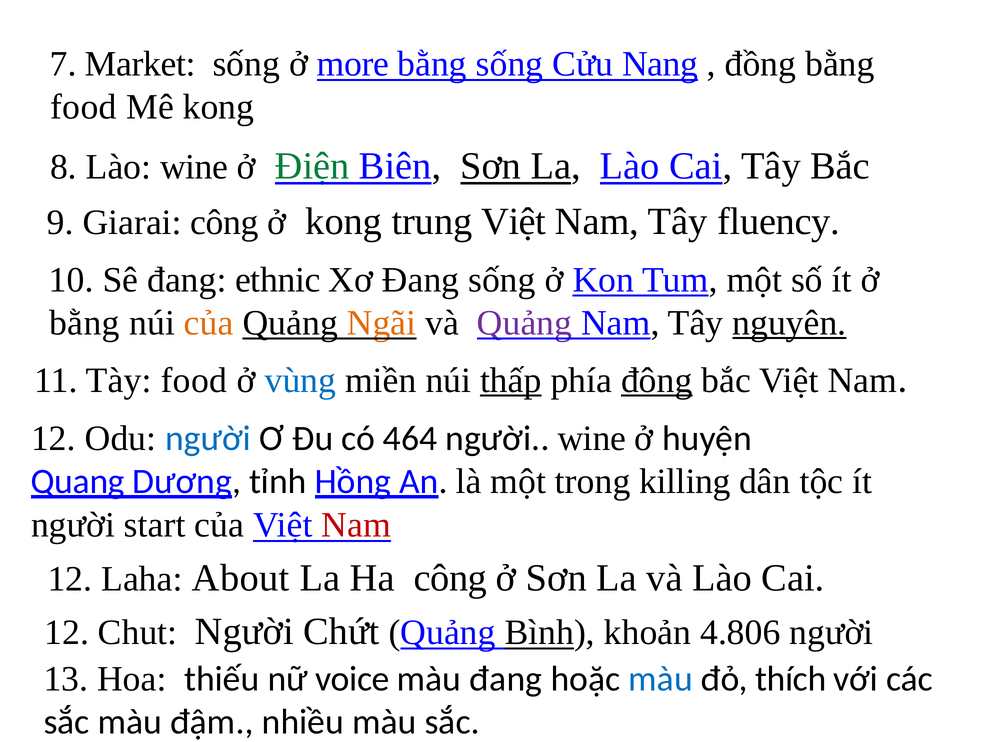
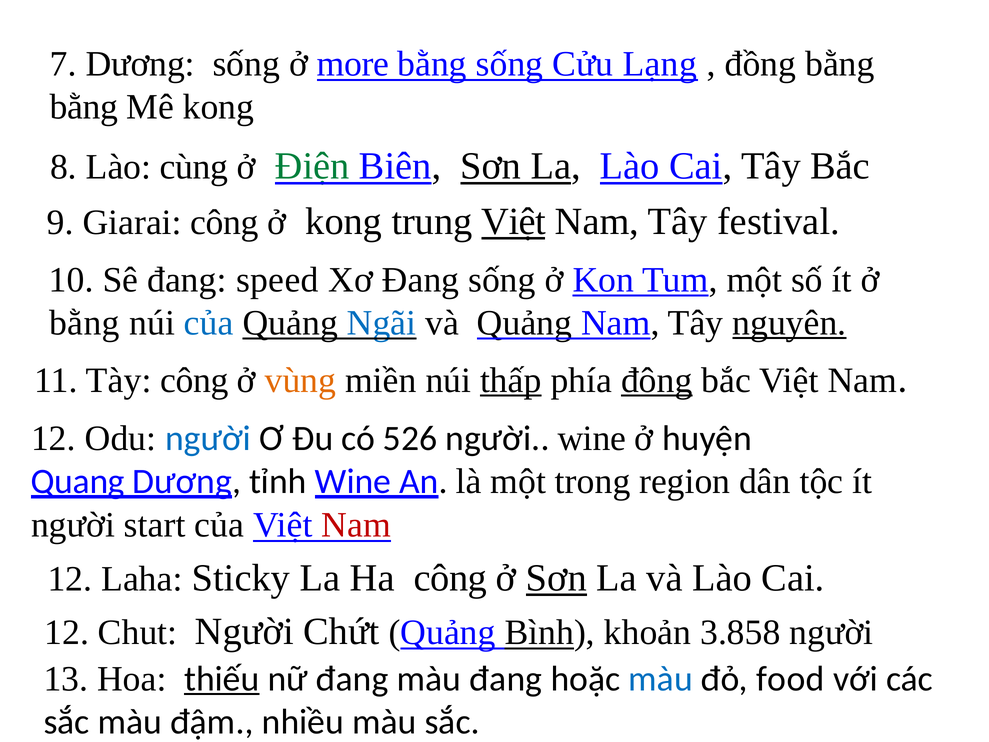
7 Market: Market -> Dương (140, 64)
Nang: Nang -> Lạng (660, 64)
food: food -> bằng (84, 107)
Lào wine: wine -> cùng (194, 167)
Việt underline: none -> present (514, 222)
fluency: fluency -> festival (778, 222)
ethnic: ethnic -> speed (277, 280)
của colour: orange -> blue (209, 323)
Ngãi colour: orange -> blue (381, 323)
Quảng colour: purple -> black (525, 323)
Tày food: food -> công (194, 380)
vùng colour: blue -> orange (300, 380)
464: 464 -> 526 (410, 438)
tỉnh Hồng: Hồng -> Wine (353, 481)
killing: killing -> region (685, 481)
About: About -> Sticky (241, 578)
Sơn underline: none -> present (556, 578)
4.806: 4.806 -> 3.858 (740, 632)
thiếu underline: none -> present (222, 678)
nữ voice: voice -> đang (352, 678)
thích: thích -> food (790, 678)
